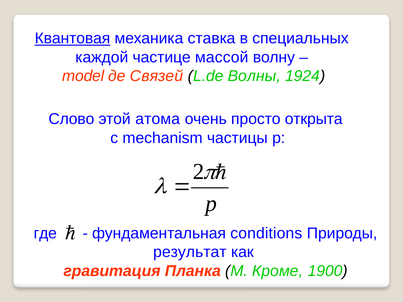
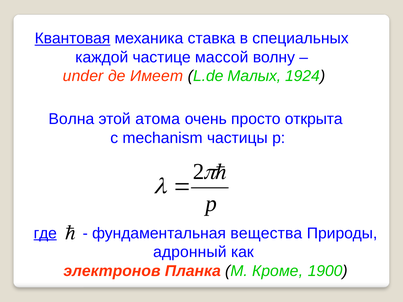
model: model -> under (83, 76)
Связей: Связей -> Имеет (157, 76)
Волны: Волны -> Малых (254, 76)
Слово: Слово -> Волна (71, 119)
где underline: none -> present (45, 233)
conditions: conditions -> вещества (266, 233)
результат: результат -> адронный (190, 252)
гравитация: гравитация -> электронов (112, 271)
